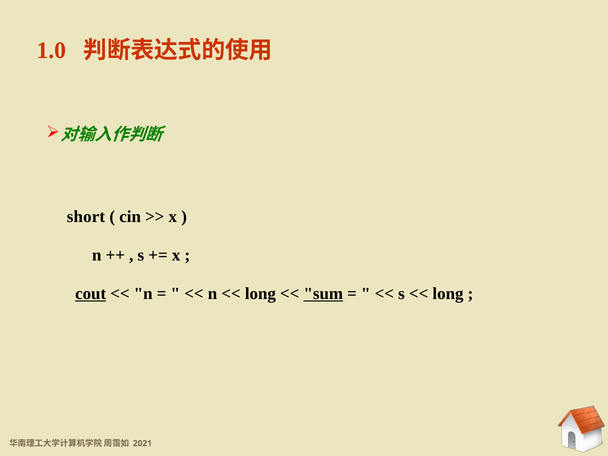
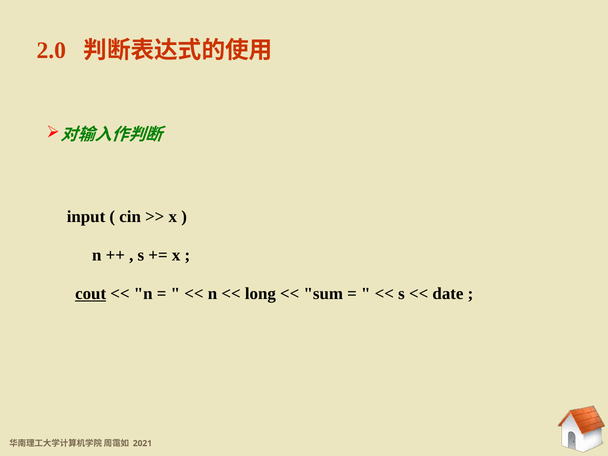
1.0: 1.0 -> 2.0 (51, 50)
short: short -> input (86, 217)
sum underline: present -> none (323, 294)
long: long -> date (448, 294)
